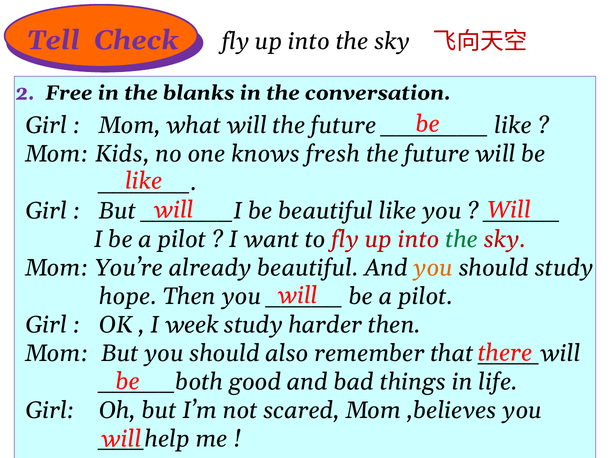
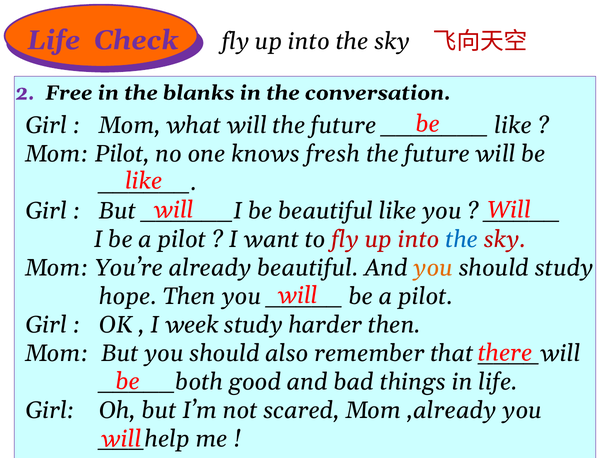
Tell: Tell -> Life (54, 40)
Mom Kids: Kids -> Pilot (123, 154)
the colour: green -> blue (462, 239)
,believes: ,believes -> ,already (452, 410)
